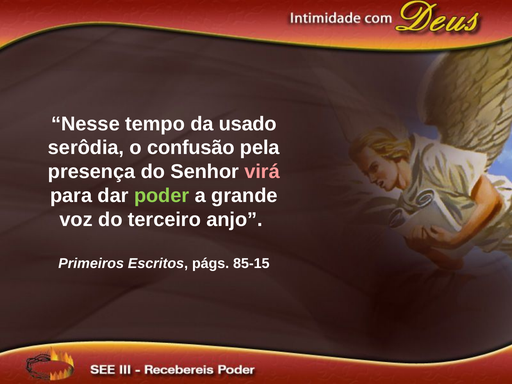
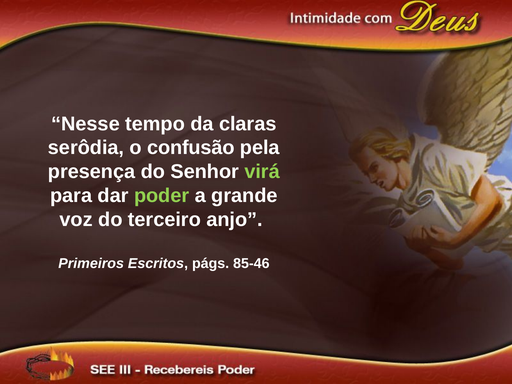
usado: usado -> claras (248, 124)
virá colour: pink -> light green (262, 172)
85-15: 85-15 -> 85-46 (251, 263)
